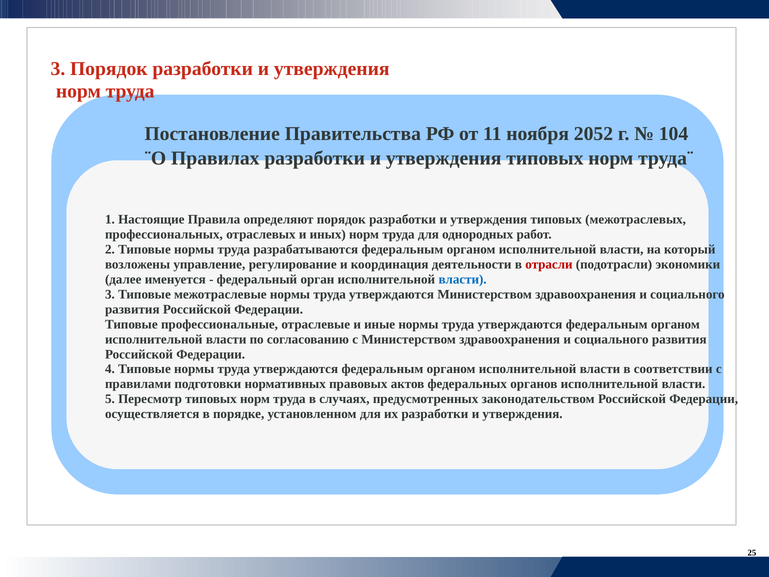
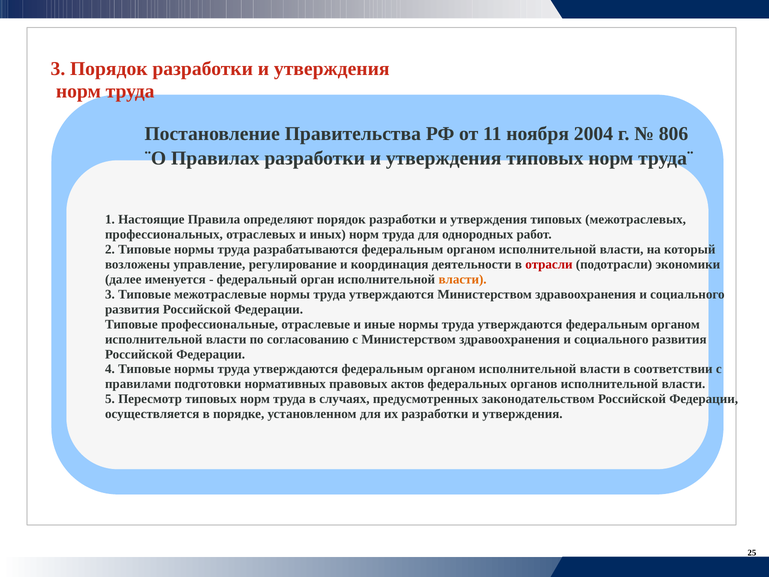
2052: 2052 -> 2004 (593, 134)
104: 104 -> 806 (673, 134)
власти colour: blue -> orange (463, 279)
